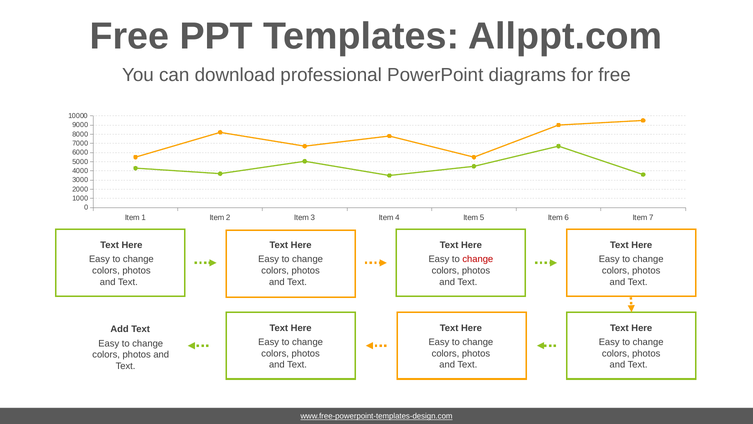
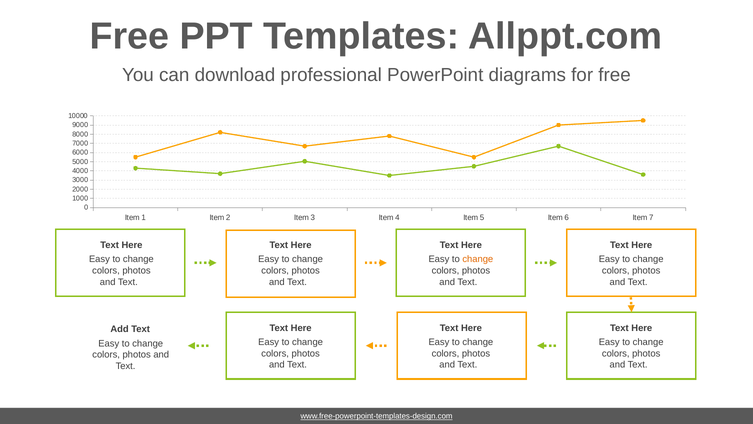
change colour: red -> orange (478, 259)
